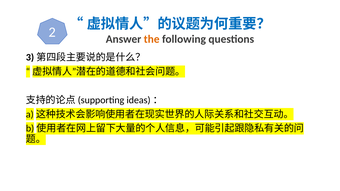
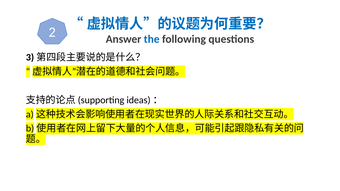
the colour: orange -> blue (152, 39)
